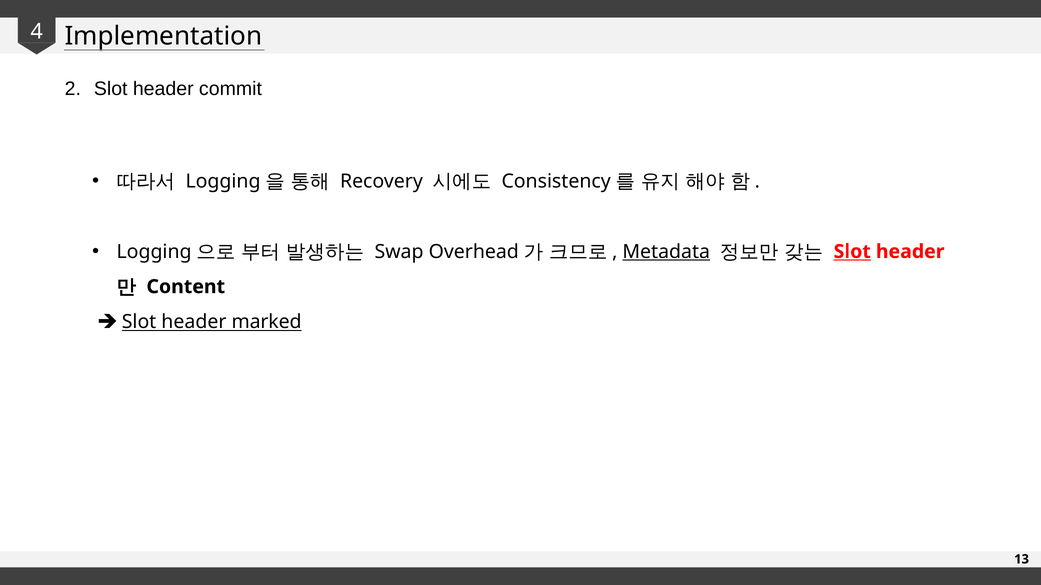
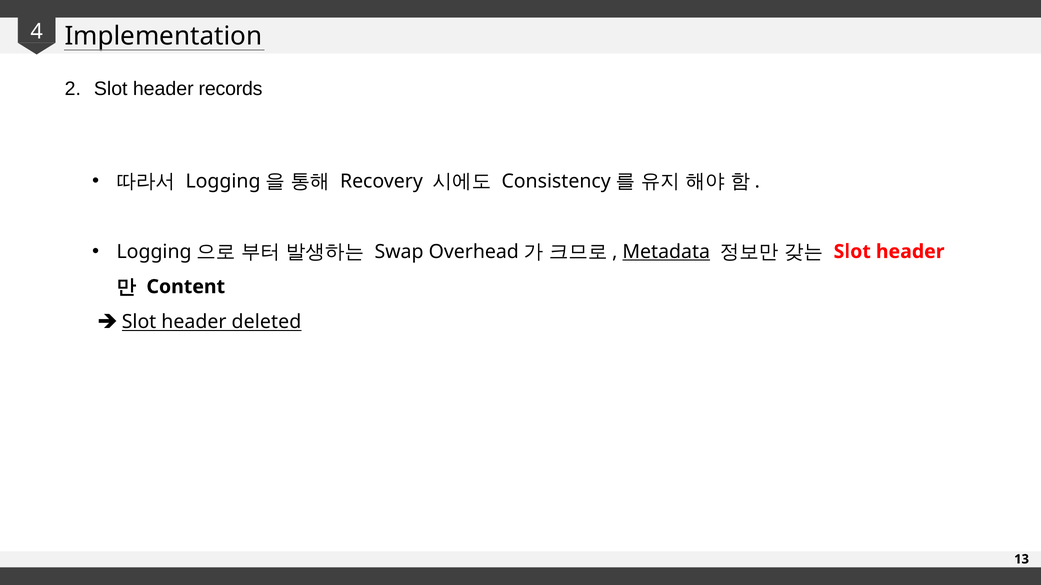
commit: commit -> records (231, 89)
Slot underline: present -> none (852, 252)
marked: marked -> deleted (266, 322)
